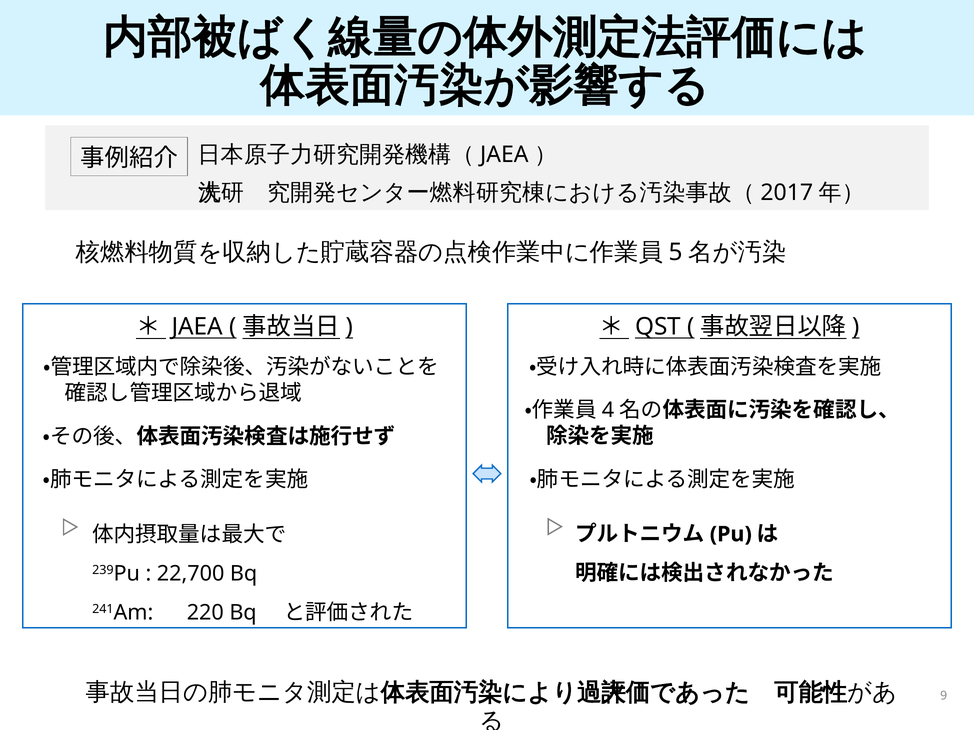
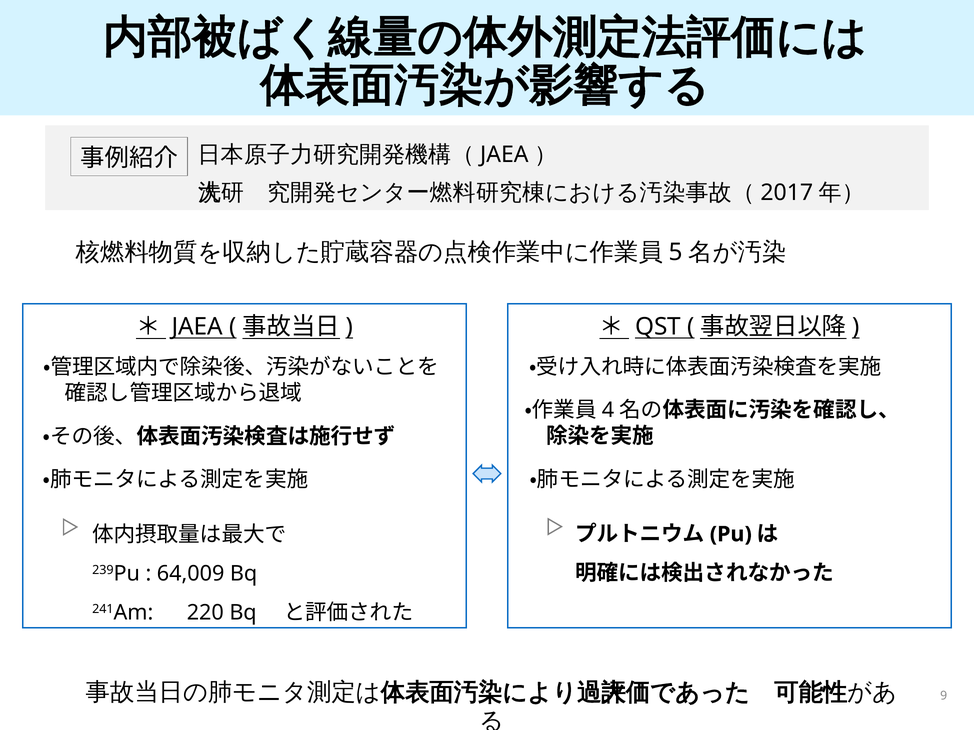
22,700: 22,700 -> 64,009 (191, 574)
